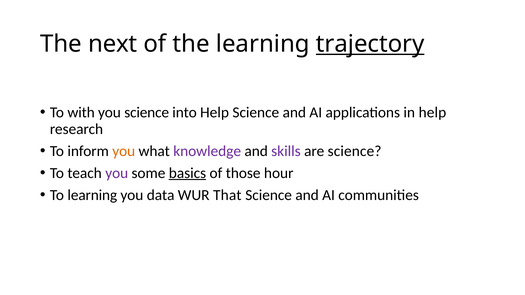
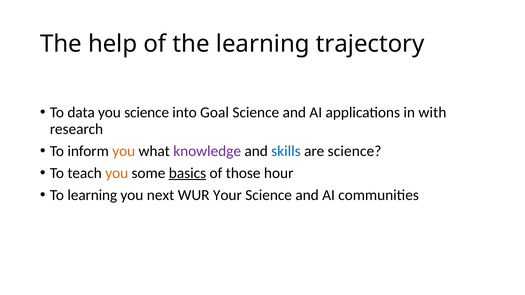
next: next -> help (113, 44)
trajectory underline: present -> none (370, 44)
with: with -> data (81, 113)
into Help: Help -> Goal (215, 113)
in help: help -> with (432, 113)
skills colour: purple -> blue (286, 151)
you colour: purple -> orange (117, 173)
data: data -> next (161, 195)
That: That -> Your (227, 195)
